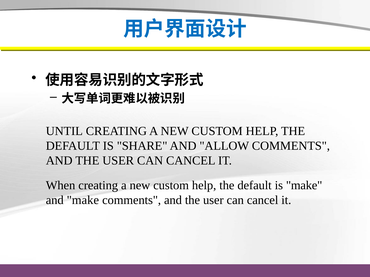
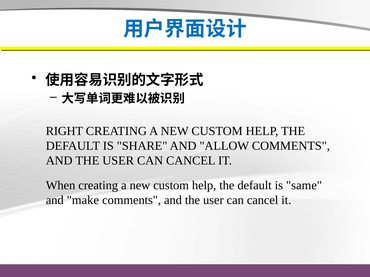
UNTIL: UNTIL -> RIGHT (64, 131)
is make: make -> same (304, 186)
